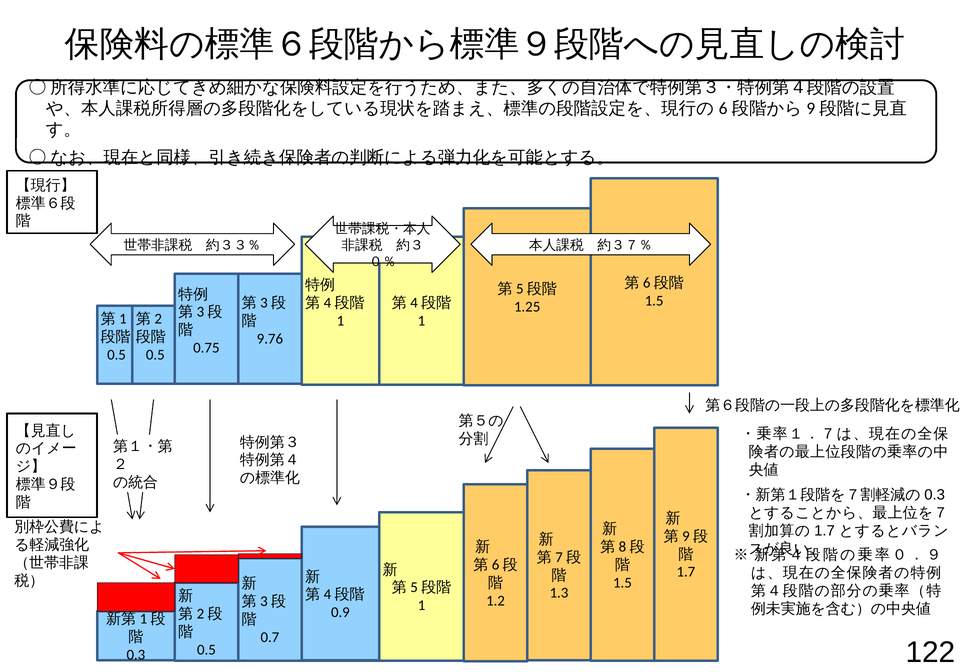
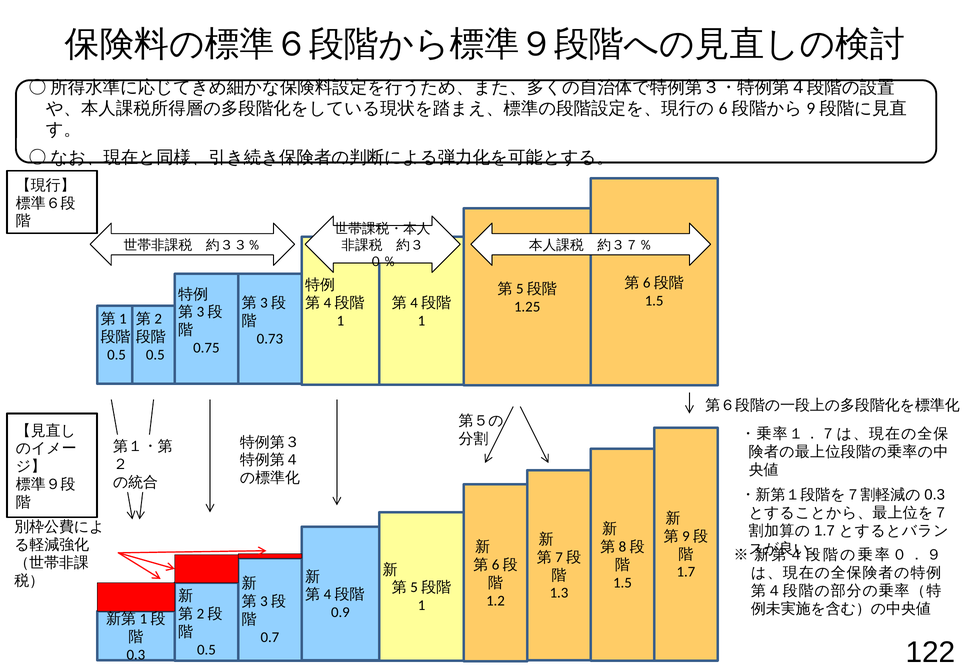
9.76: 9.76 -> 0.73 (270, 339)
